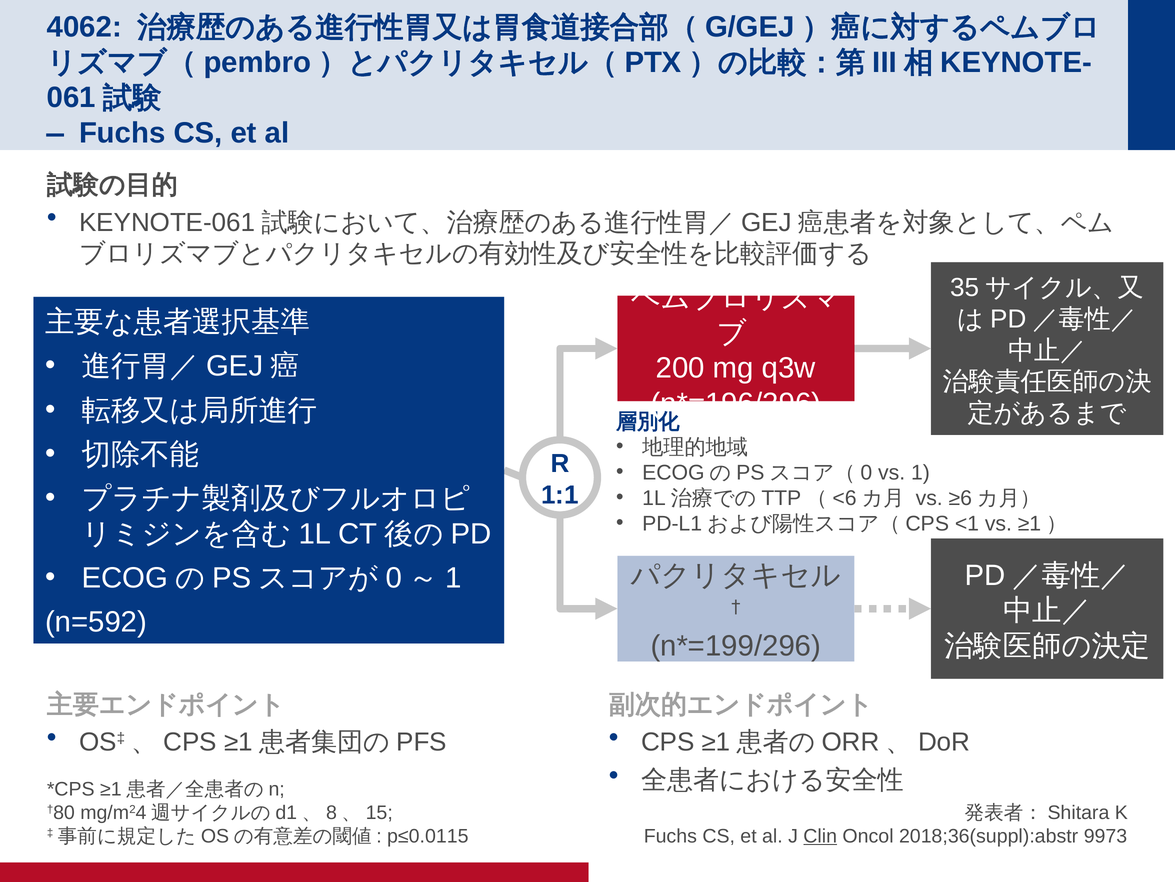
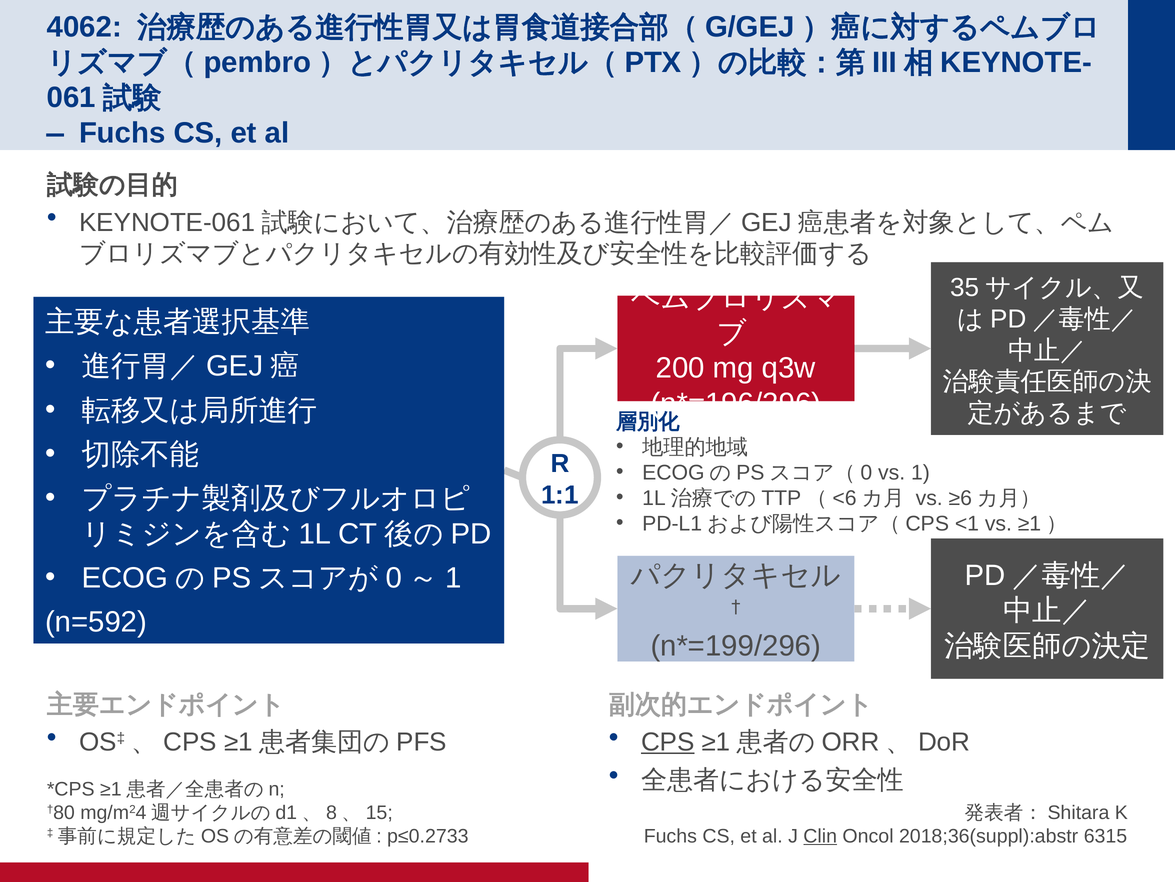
CPS underline: none -> present (668, 742)
9973: 9973 -> 6315 (1105, 836)
p≤0.0115: p≤0.0115 -> p≤0.2733 (428, 836)
